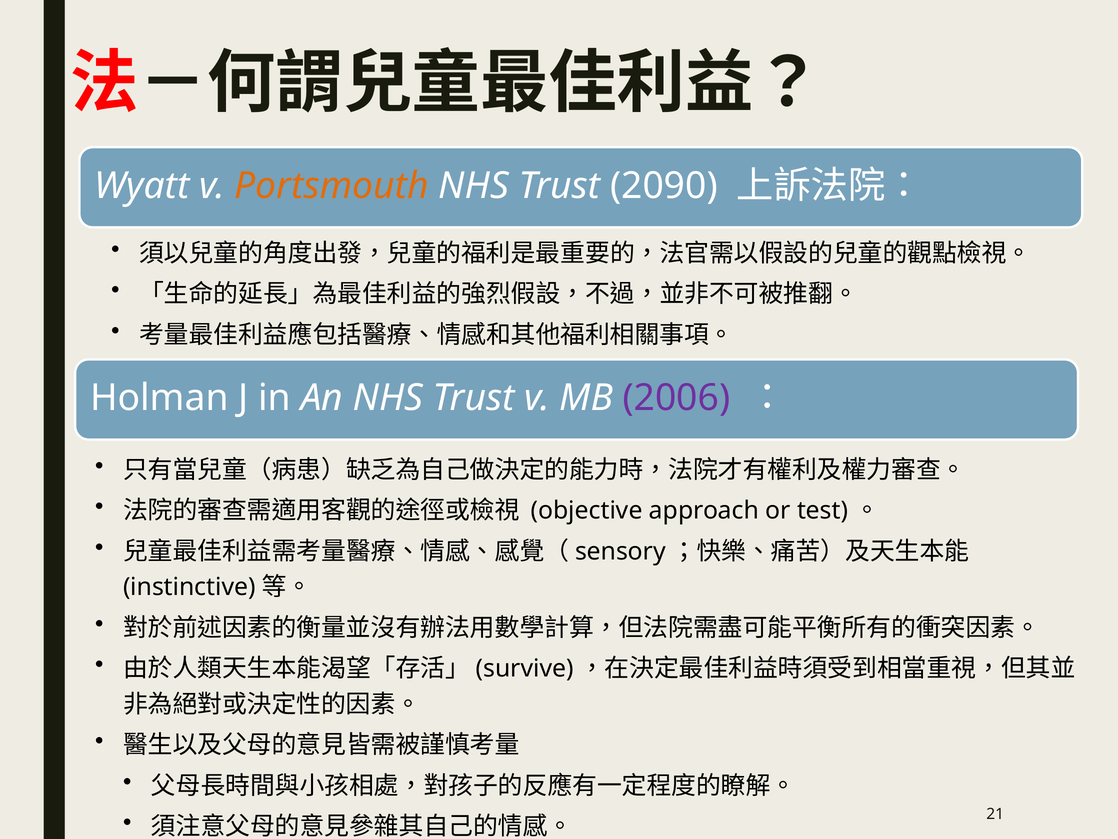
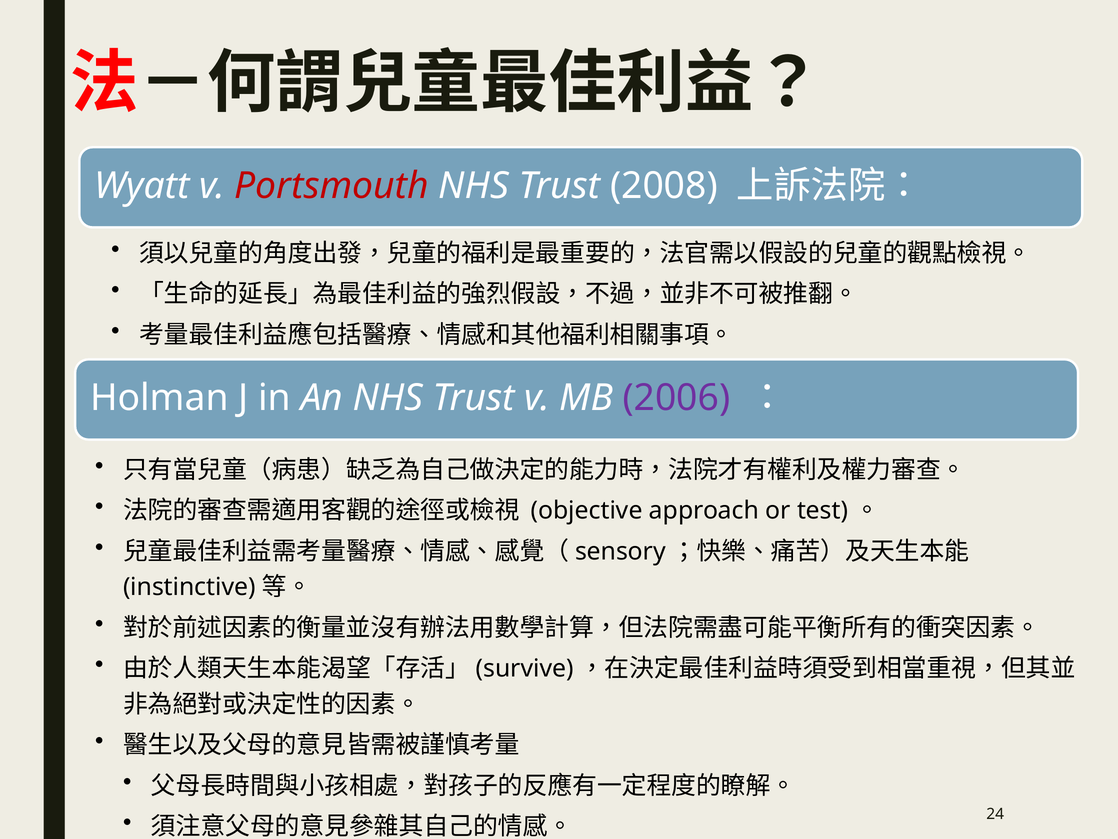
Portsmouth colour: orange -> red (332, 186)
2090: 2090 -> 2008 (664, 186)
21: 21 -> 24 (995, 814)
